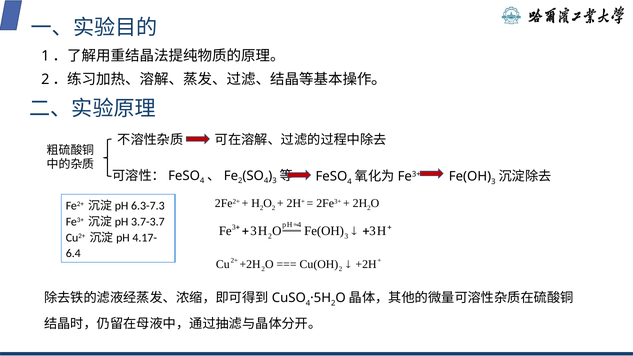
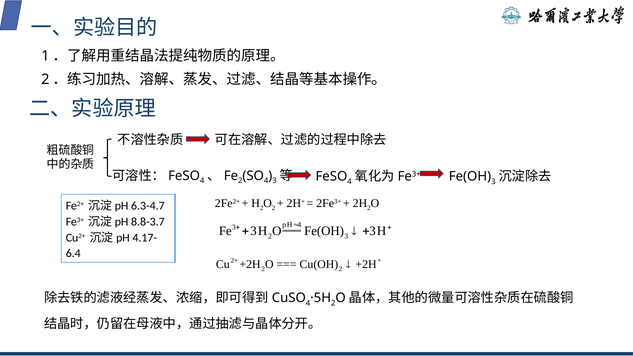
6.3-7.3: 6.3-7.3 -> 6.3-4.7 (148, 206)
3.7-3.7: 3.7-3.7 -> 8.8-3.7 (148, 222)
